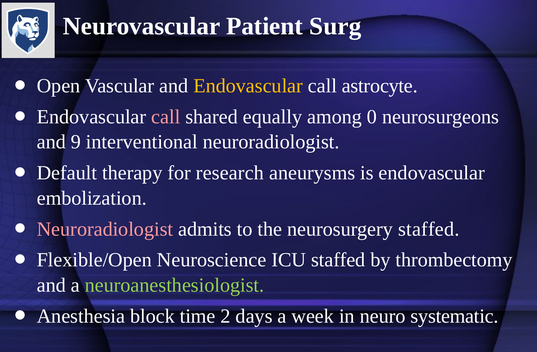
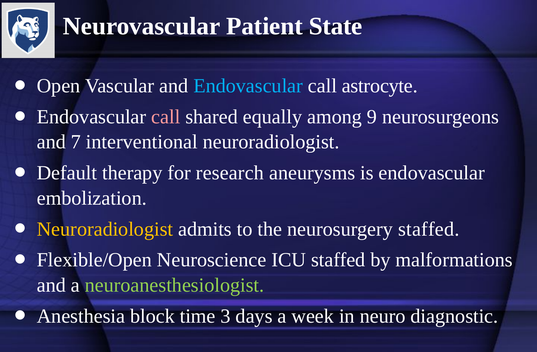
Surg: Surg -> State (336, 26)
Endovascular colour: yellow -> light blue (248, 86)
0: 0 -> 9 (372, 117)
9: 9 -> 7 (76, 142)
Neuroradiologist colour: pink -> yellow (105, 229)
thrombectomy: thrombectomy -> malformations (454, 260)
2: 2 -> 3 (226, 316)
systematic: systematic -> diagnostic (454, 316)
